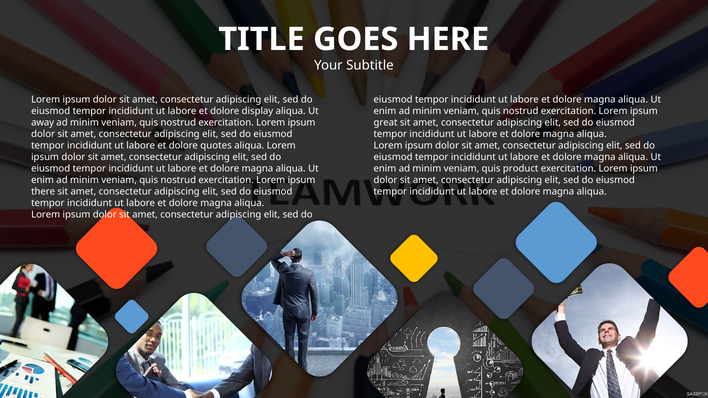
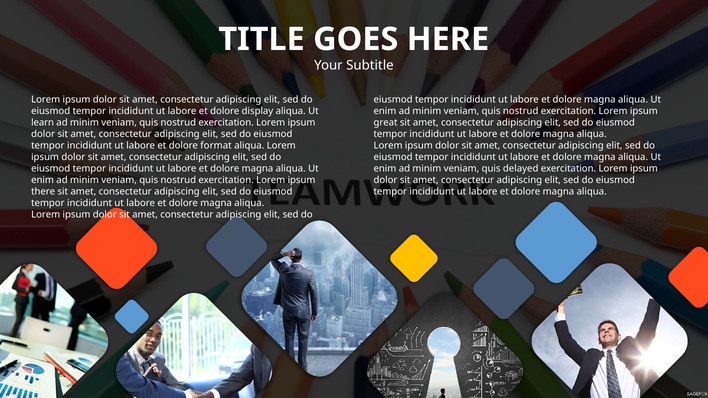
away: away -> learn (43, 123)
quotes: quotes -> format (216, 146)
product: product -> delayed (521, 169)
